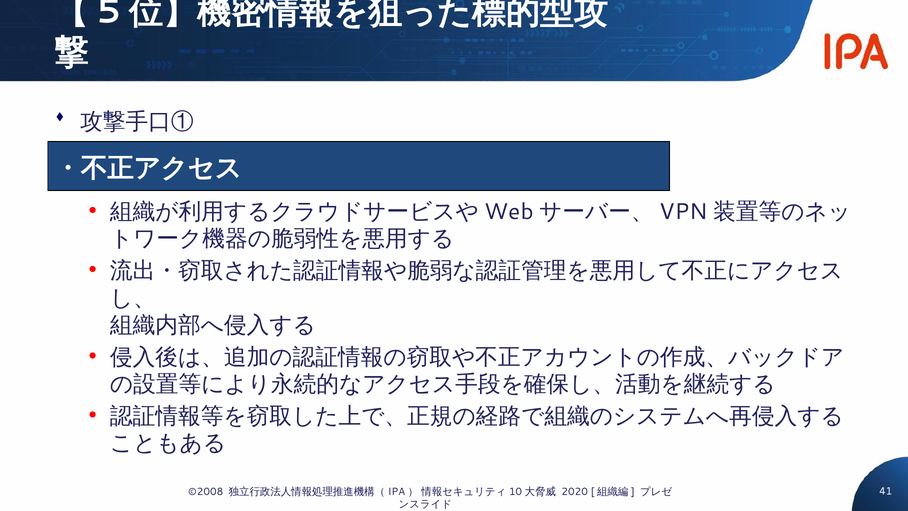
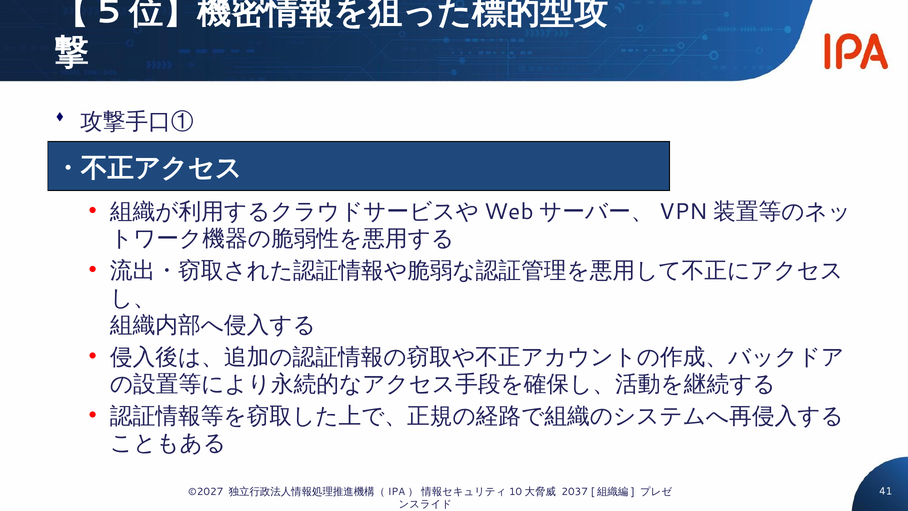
©2008: ©2008 -> ©2027 (206, 491)
2020: 2020 -> 2037 (575, 491)
